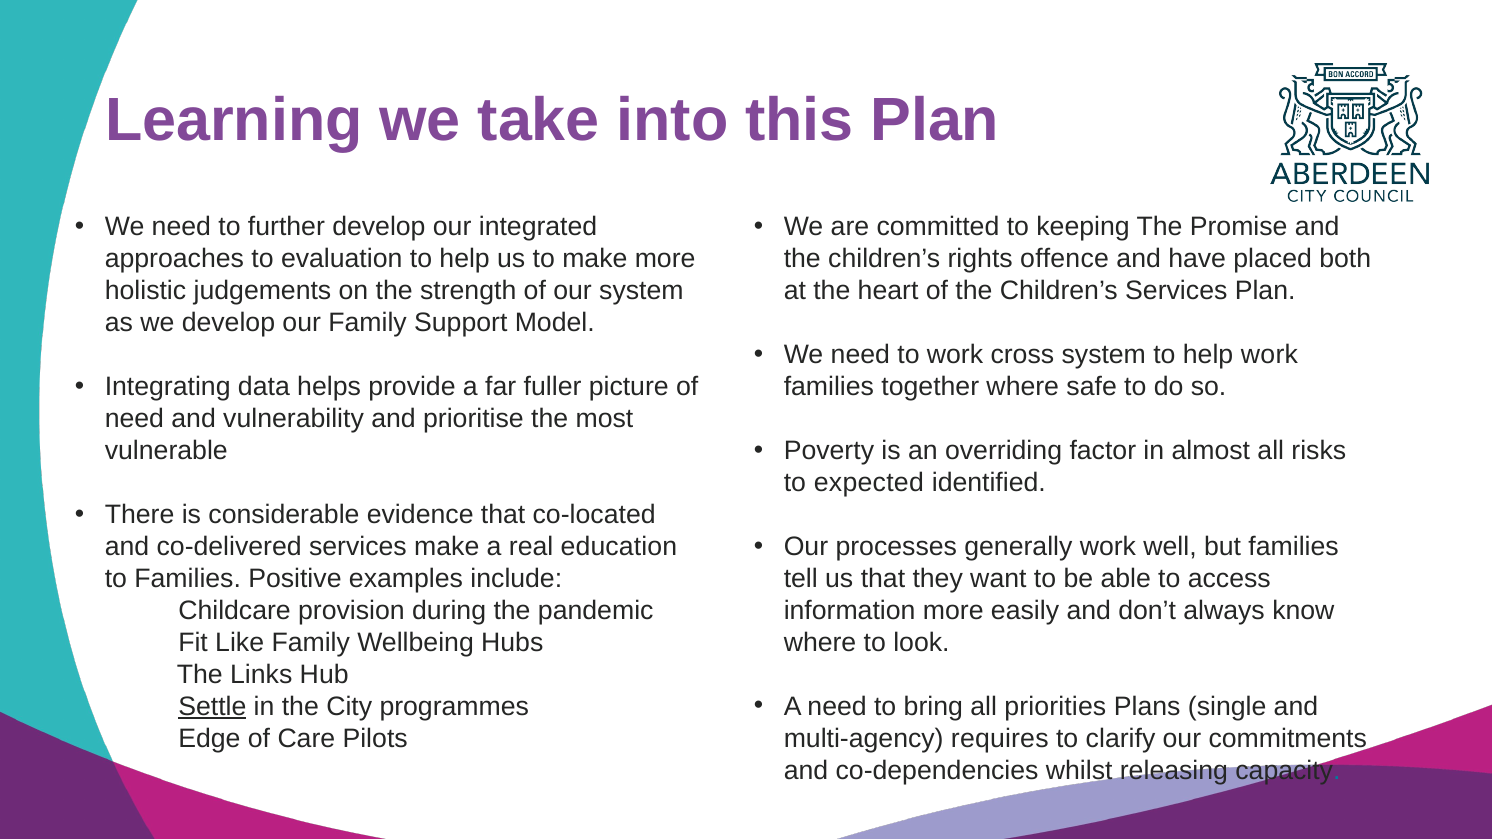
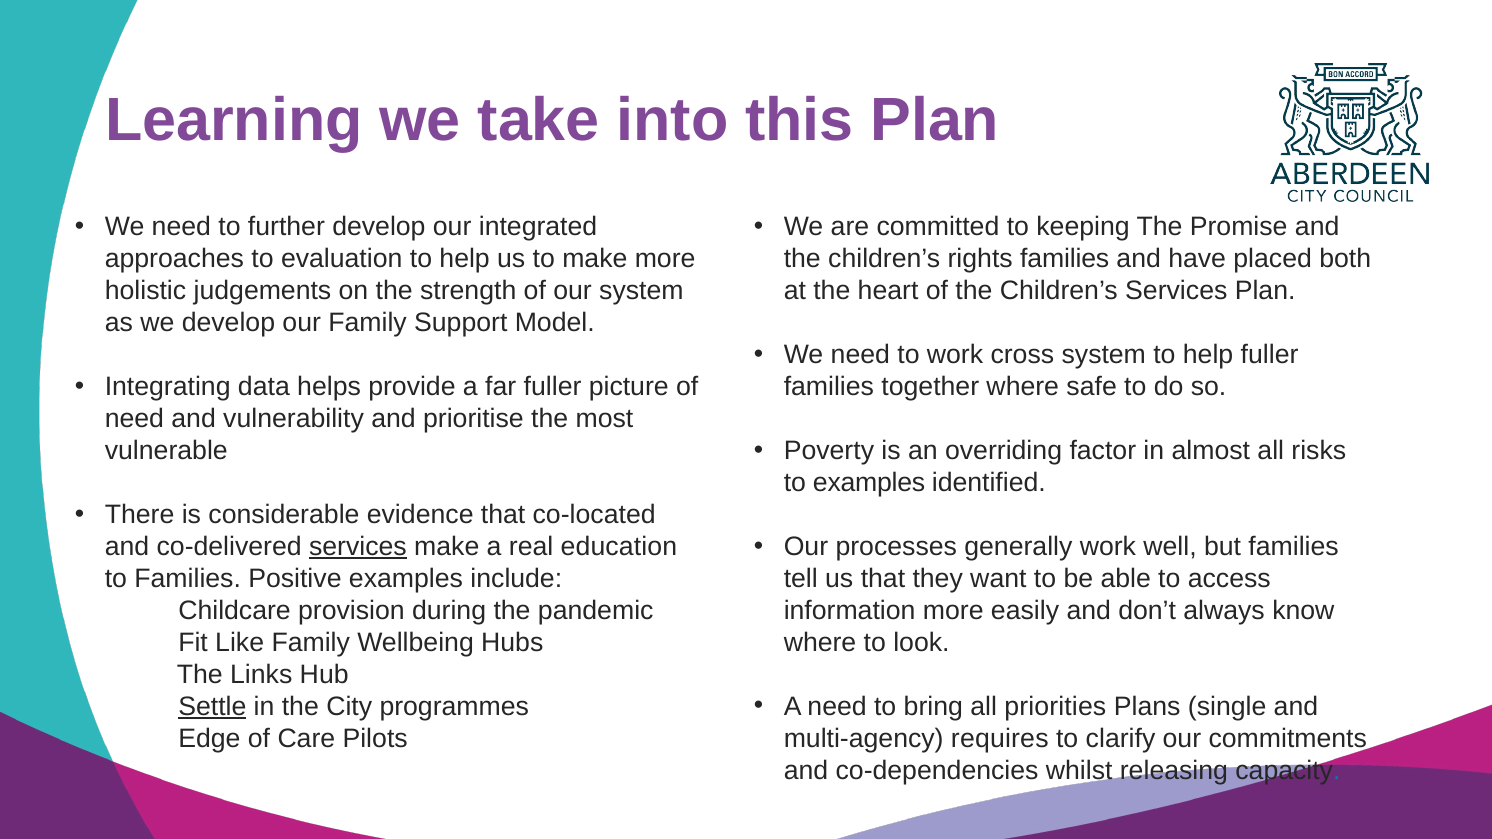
rights offence: offence -> families (1065, 259)
help work: work -> fuller (1270, 355)
to expected: expected -> examples (869, 483)
services underline: none -> present (358, 547)
